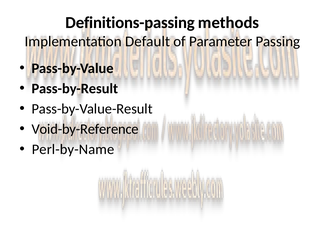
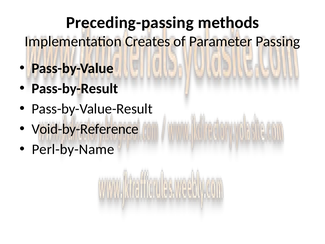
Definitions-passing: Definitions-passing -> Preceding-passing (130, 23)
Default: Default -> Creates (148, 41)
